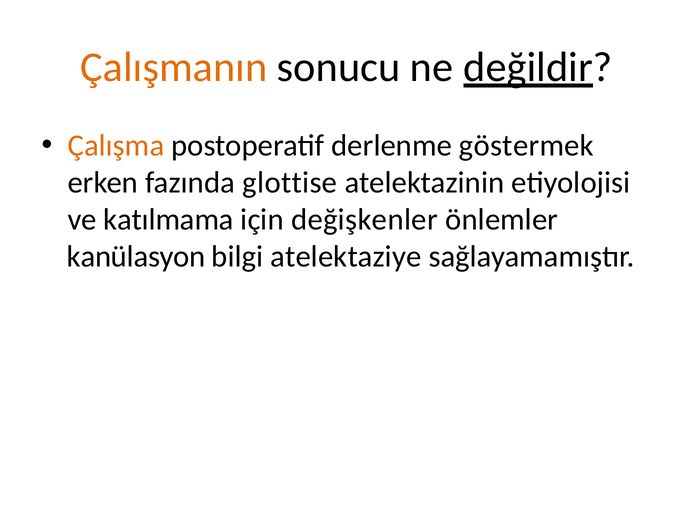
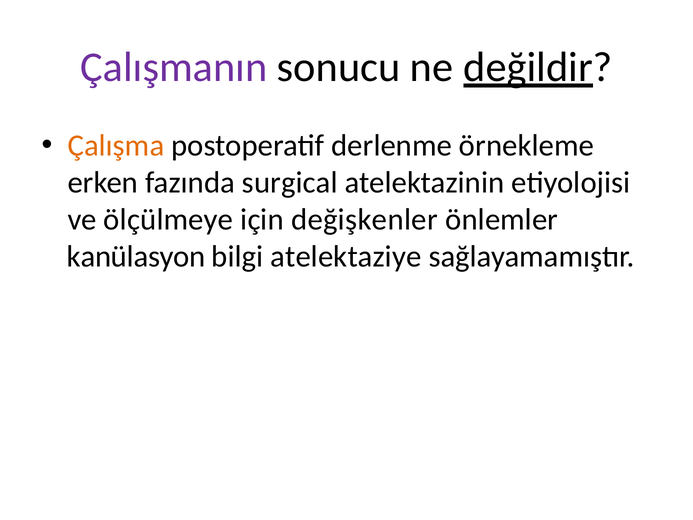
Çalışmanın colour: orange -> purple (174, 67)
göstermek: göstermek -> örnekleme (527, 145)
glottise: glottise -> surgical (290, 182)
katılmama: katılmama -> ölçülmeye (168, 219)
